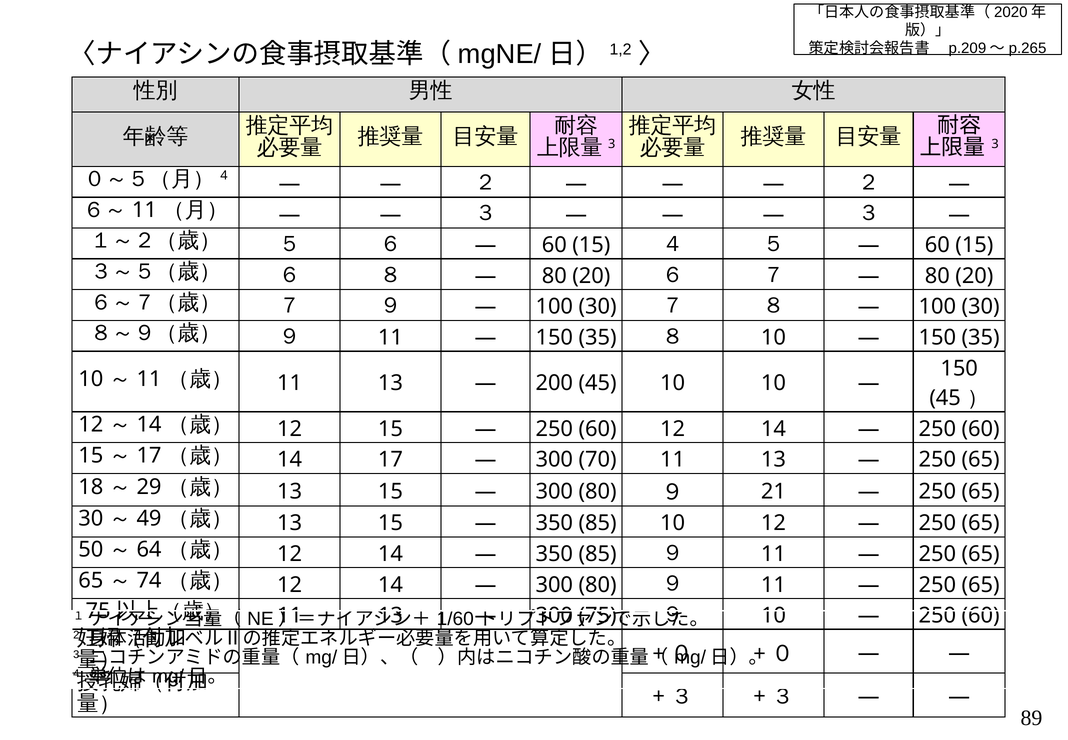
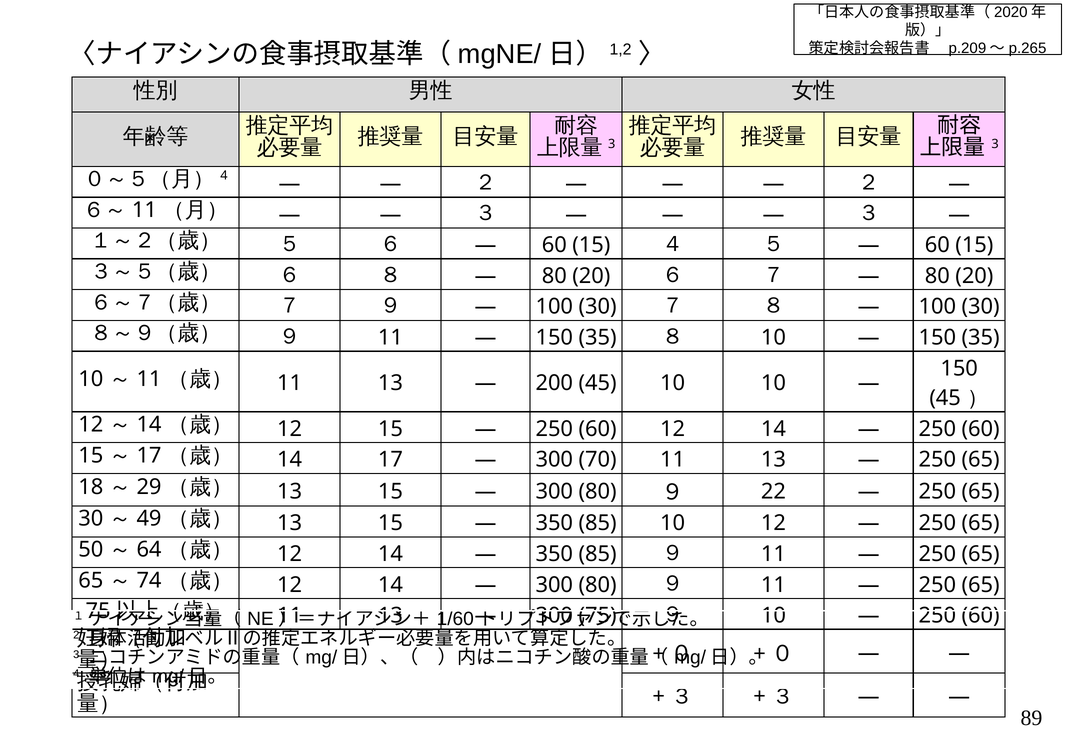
21: 21 -> 22 (774, 491)
